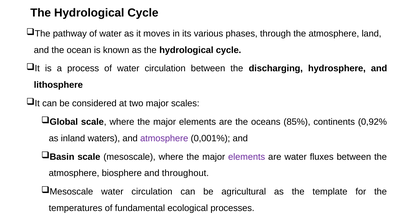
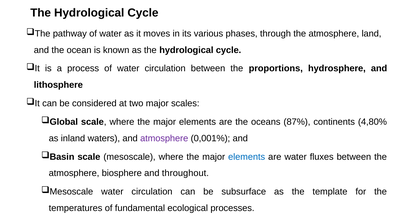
discharging: discharging -> proportions (276, 68)
85%: 85% -> 87% (297, 122)
0,92%: 0,92% -> 4,80% (372, 122)
elements colour: purple -> blue (247, 157)
agricultural: agricultural -> subsurface (244, 192)
